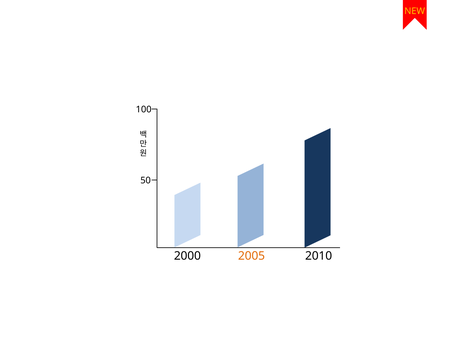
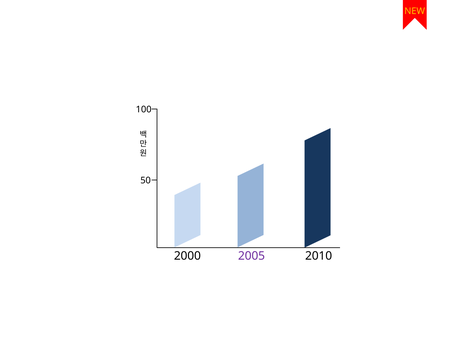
2005 colour: orange -> purple (252, 256)
